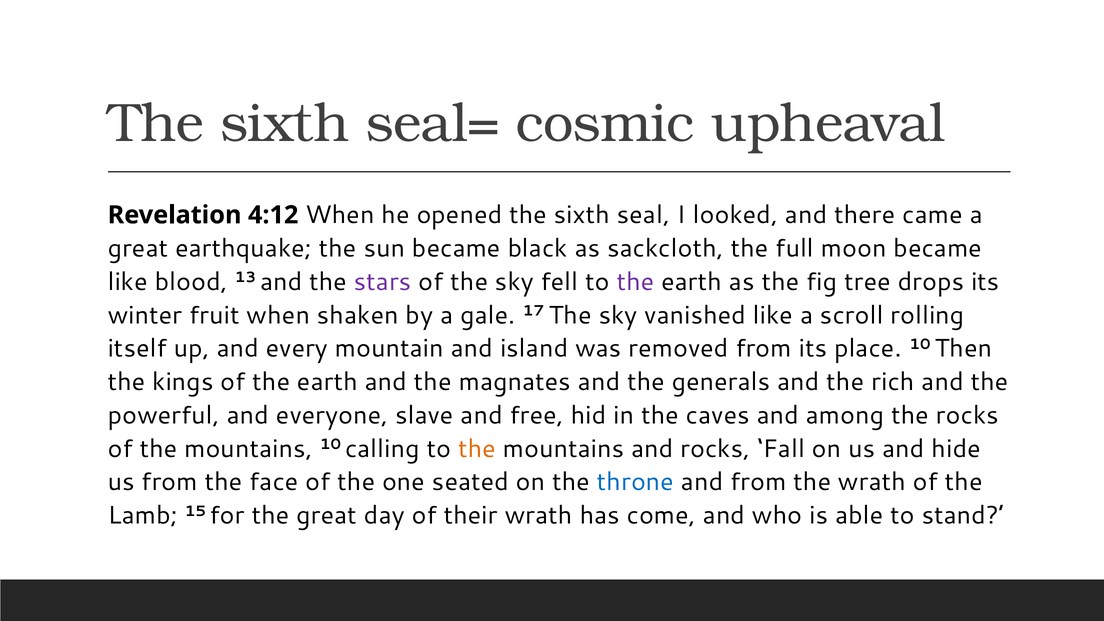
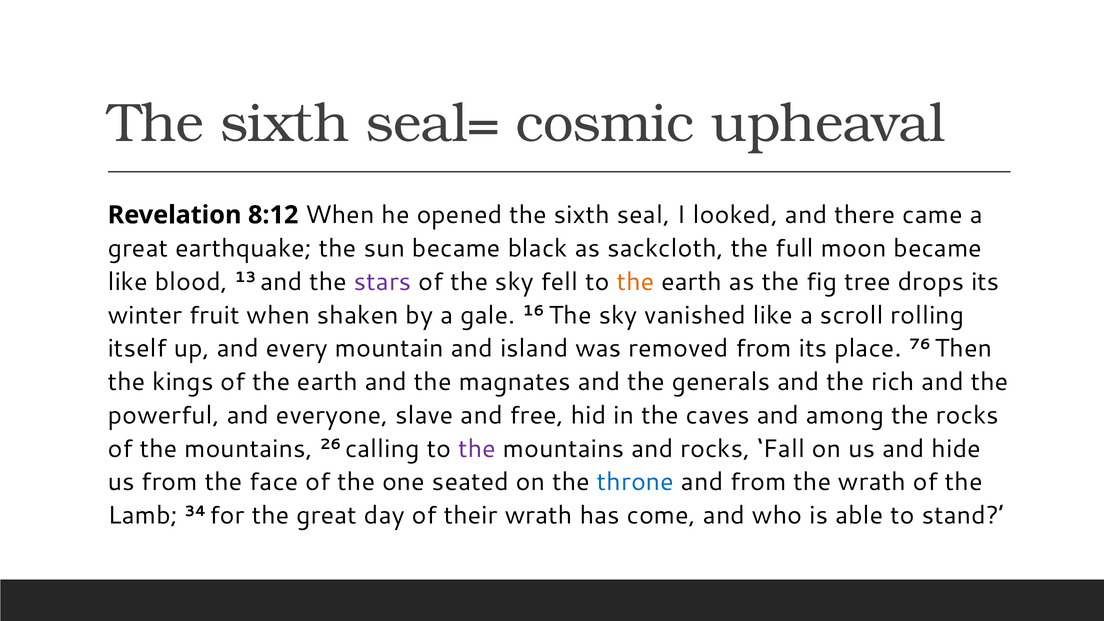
4:12: 4:12 -> 8:12 (273, 215)
the colour: purple -> orange (635, 282)
17: 17 -> 16 (533, 311)
place 10: 10 -> 76 (920, 344)
mountains 10: 10 -> 26 (330, 444)
the colour: orange -> purple (477, 449)
15: 15 -> 34 (195, 511)
